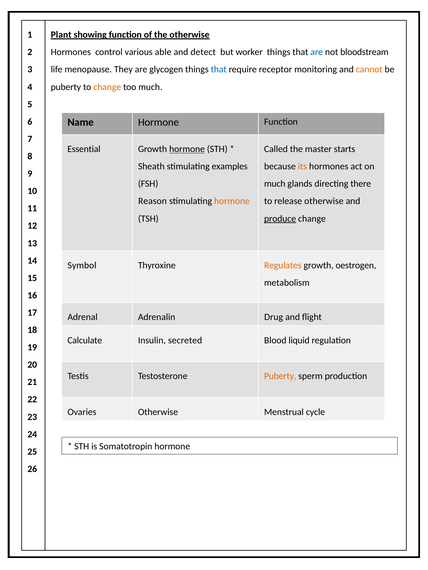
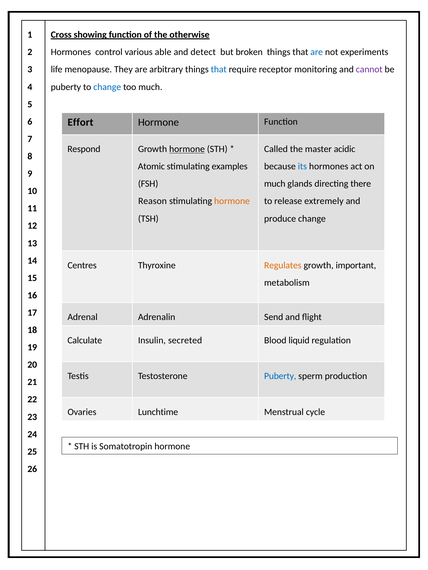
Plant: Plant -> Cross (61, 35)
worker: worker -> broken (249, 52)
bloodstream: bloodstream -> experiments (364, 52)
glycogen: glycogen -> arbitrary (166, 70)
cannot colour: orange -> purple (369, 70)
change colour: orange -> blue (107, 87)
Name: Name -> Effort (81, 122)
Essential: Essential -> Respond (84, 149)
starts: starts -> acidic (345, 149)
Sheath: Sheath -> Atomic (151, 167)
its colour: orange -> blue (302, 167)
release otherwise: otherwise -> extremely (324, 201)
produce underline: present -> none (280, 219)
Symbol: Symbol -> Centres (82, 266)
oestrogen: oestrogen -> important (356, 266)
Drug: Drug -> Send (274, 318)
Puberty colour: orange -> blue (280, 377)
Ovaries Otherwise: Otherwise -> Lunchtime (158, 412)
